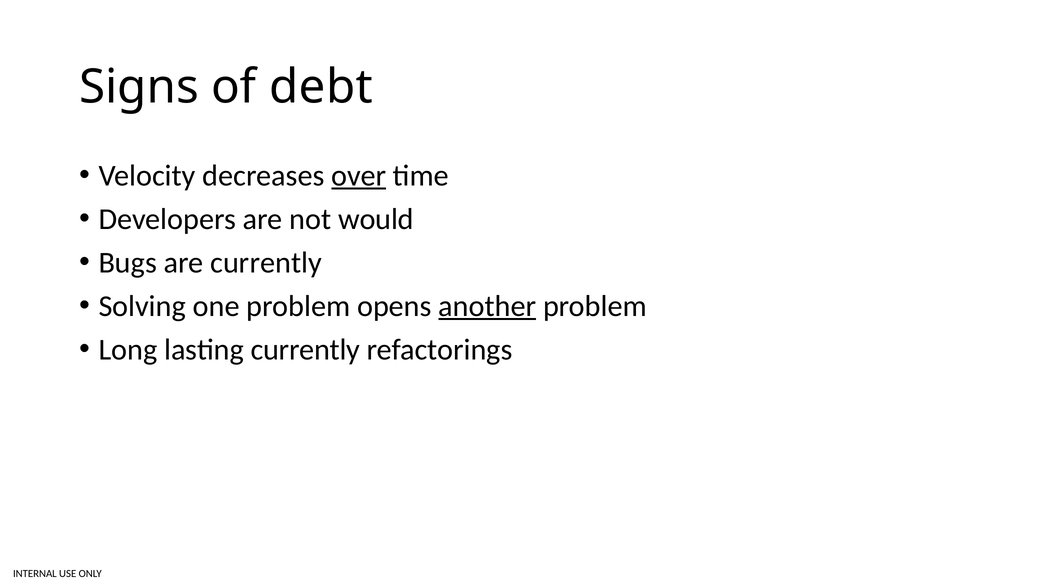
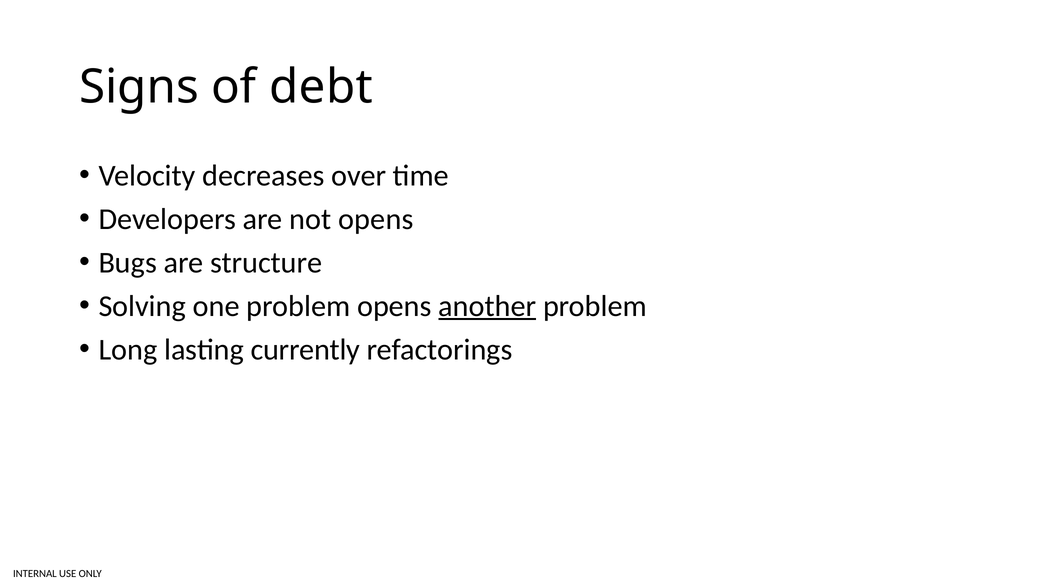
over underline: present -> none (359, 175)
not would: would -> opens (376, 219)
are currently: currently -> structure (266, 263)
